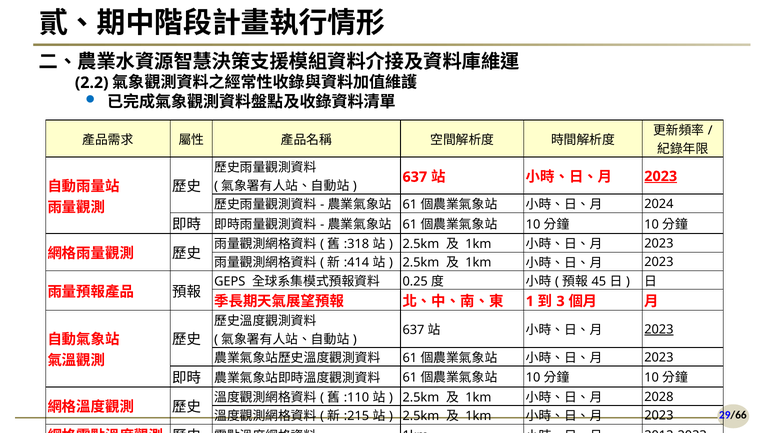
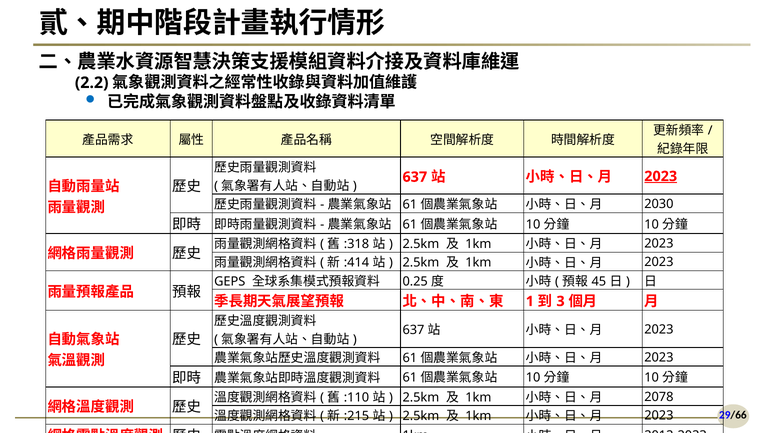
2024: 2024 -> 2030 (659, 204)
2023 underline: present -> none (659, 329)
2028: 2028 -> 2078 (659, 397)
